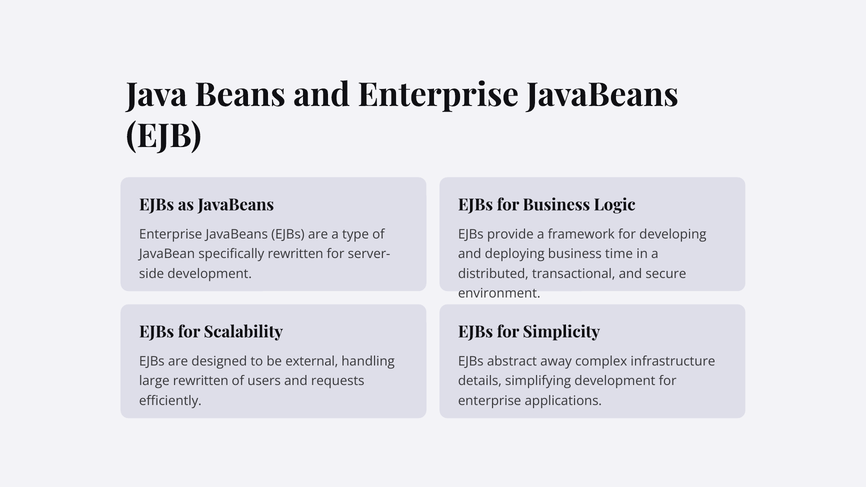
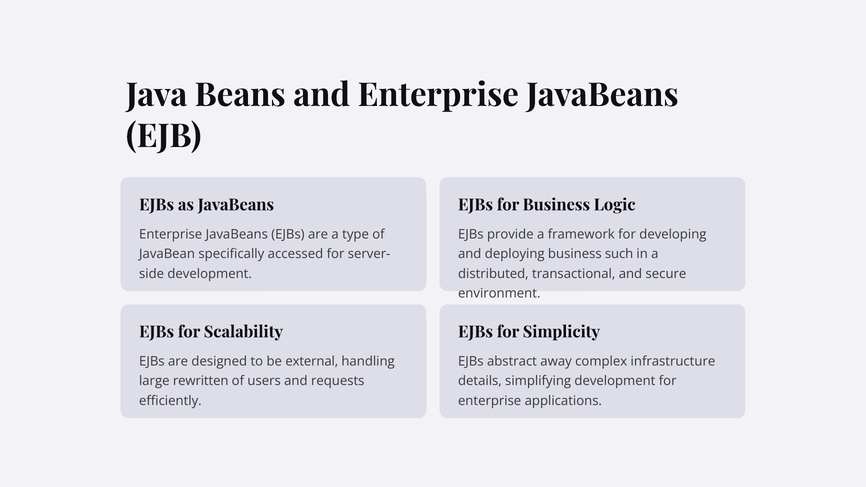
specifically rewritten: rewritten -> accessed (295, 254)
time: time -> such (619, 254)
